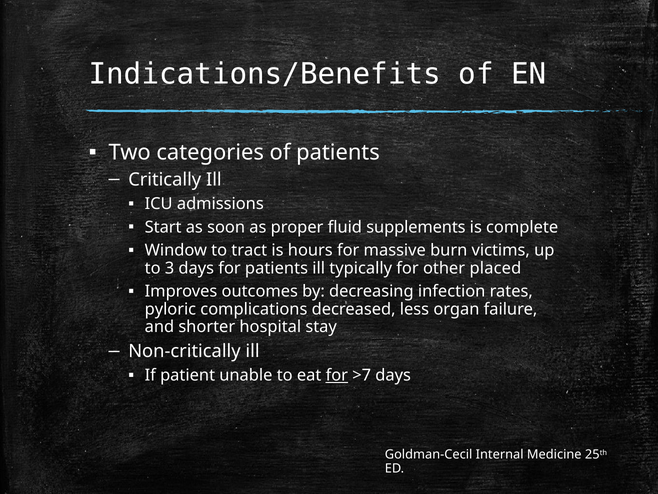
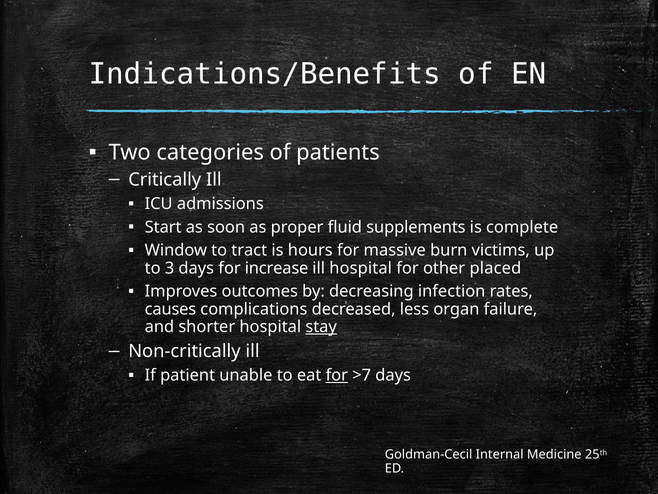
for patients: patients -> increase (277, 268)
ill typically: typically -> hospital (361, 268)
pyloric: pyloric -> causes (170, 309)
stay underline: none -> present (321, 327)
